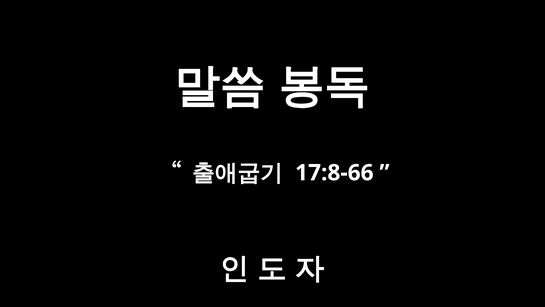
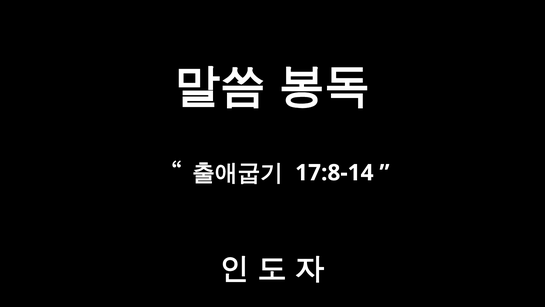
17:8-66: 17:8-66 -> 17:8-14 (334, 173)
